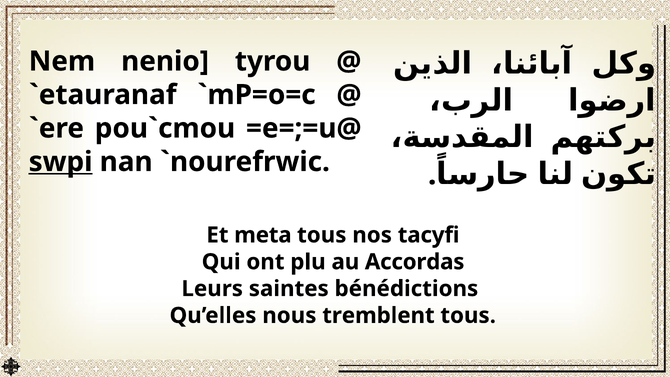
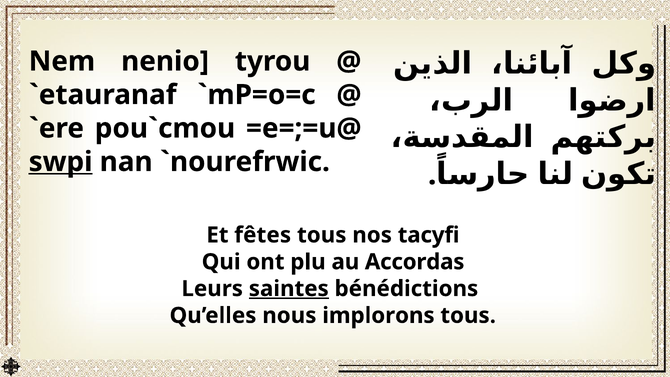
meta: meta -> fêtes (263, 235)
saintes underline: none -> present (289, 289)
tremblent: tremblent -> implorons (378, 315)
